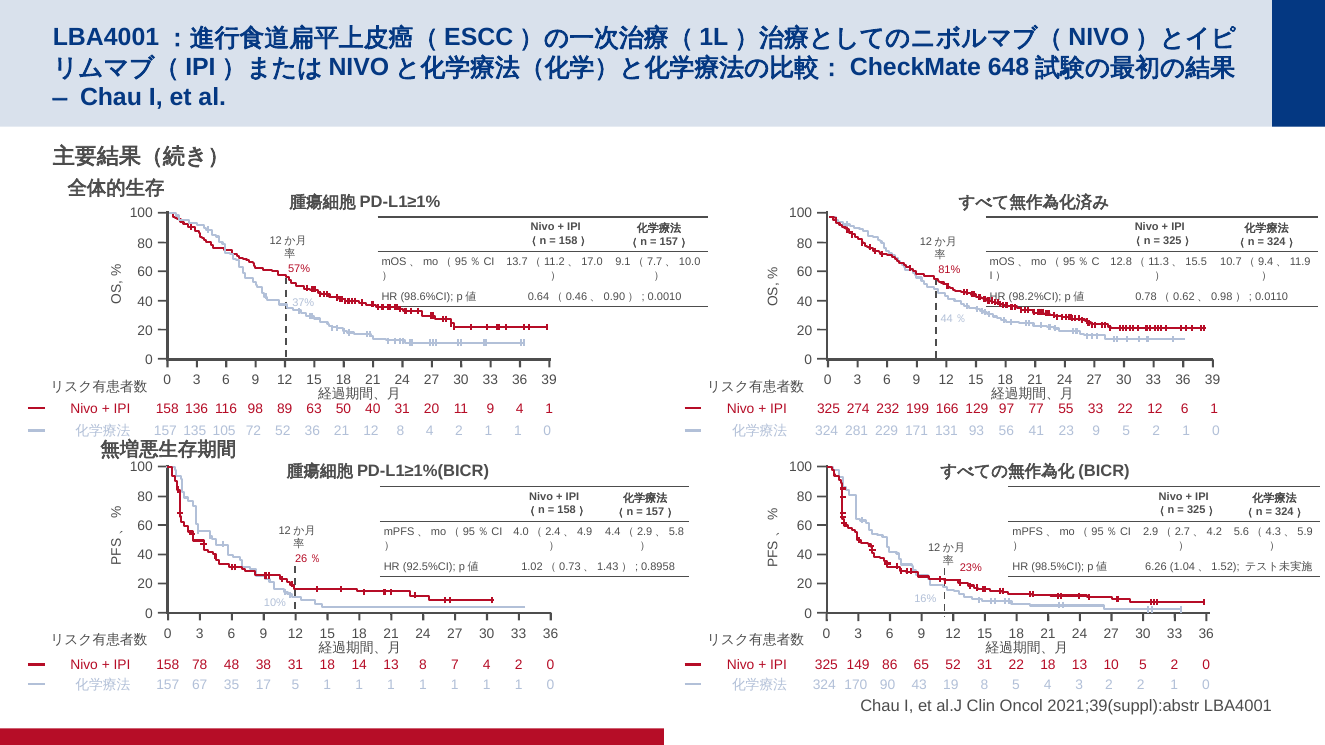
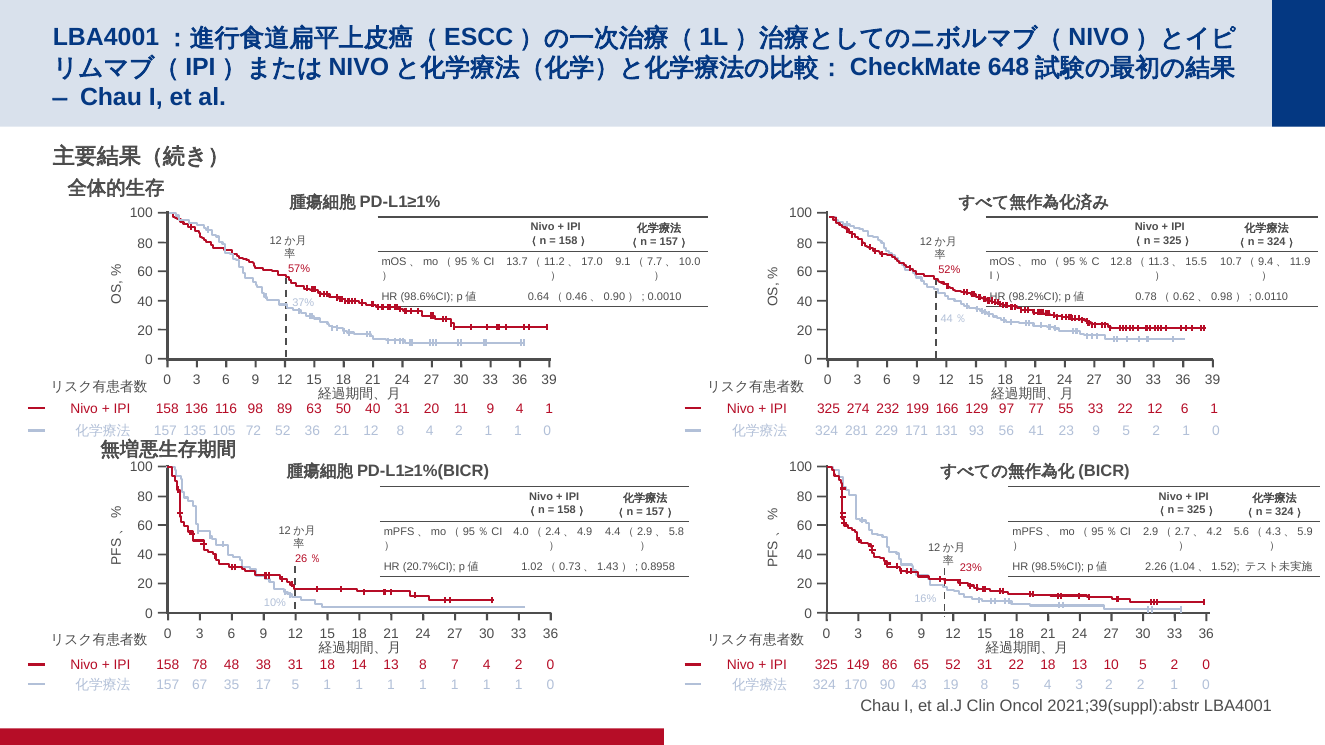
81%: 81% -> 52% (949, 270)
92.5%CI: 92.5%CI -> 20.7%CI (429, 567)
6.26: 6.26 -> 2.26 (1156, 567)
